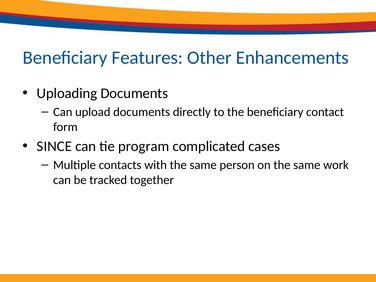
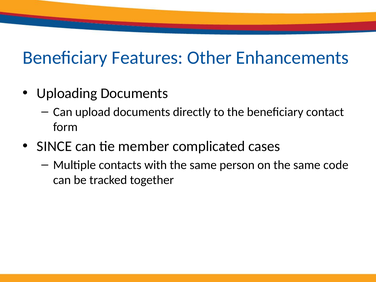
program: program -> member (144, 146)
work: work -> code (336, 165)
